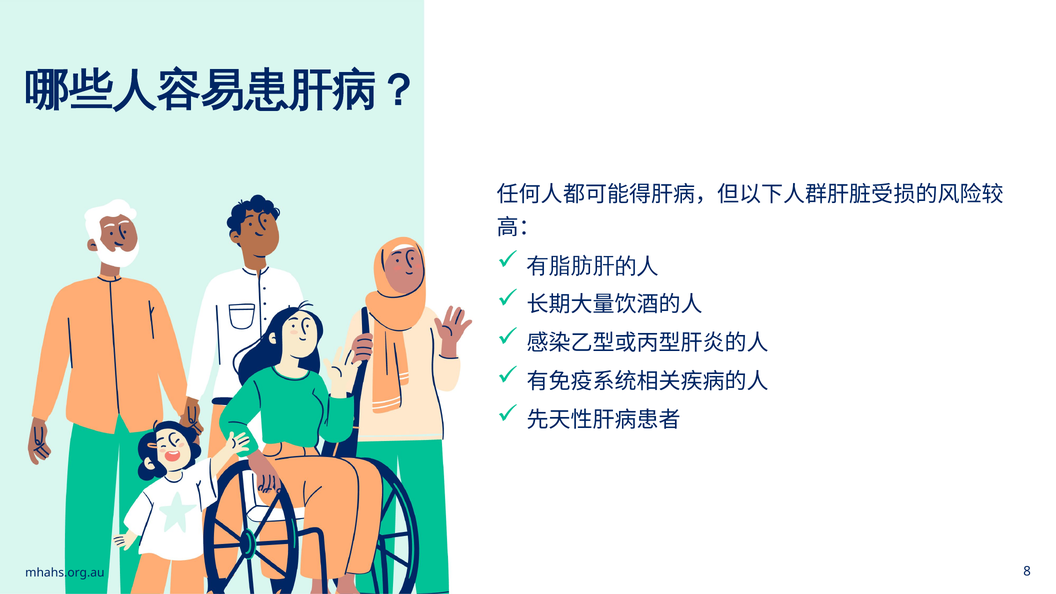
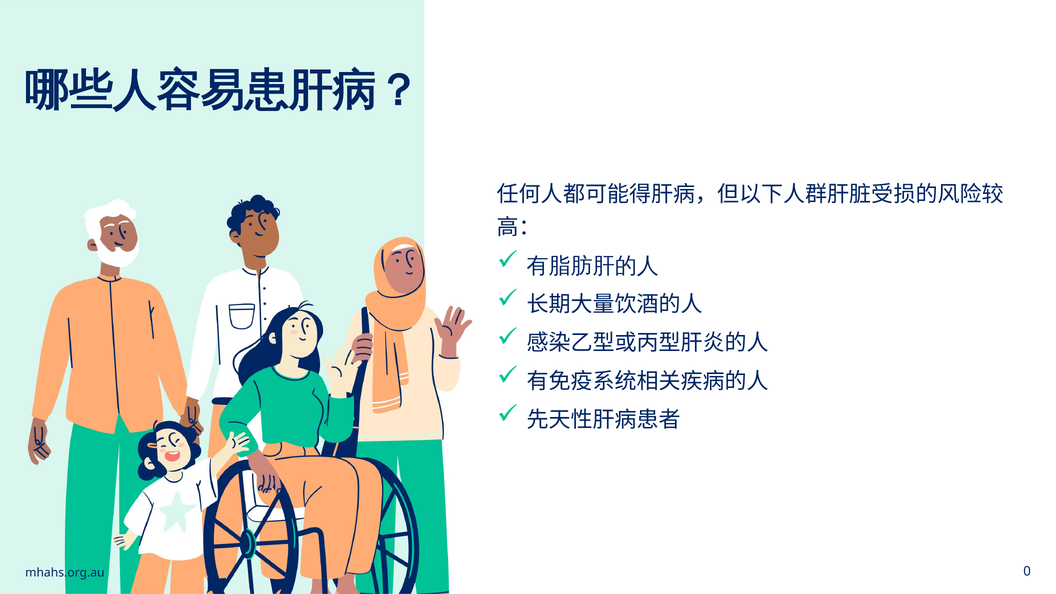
8: 8 -> 0 (1027, 572)
